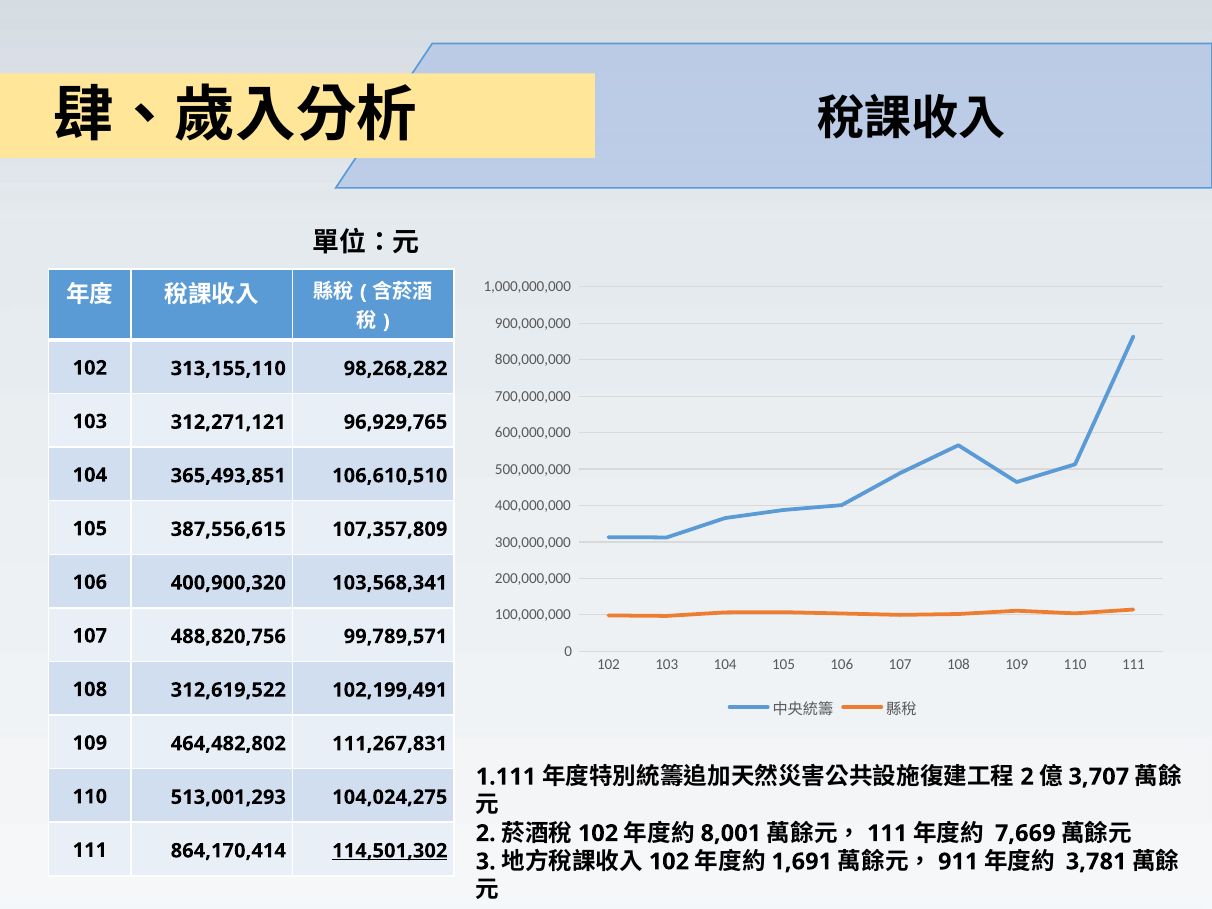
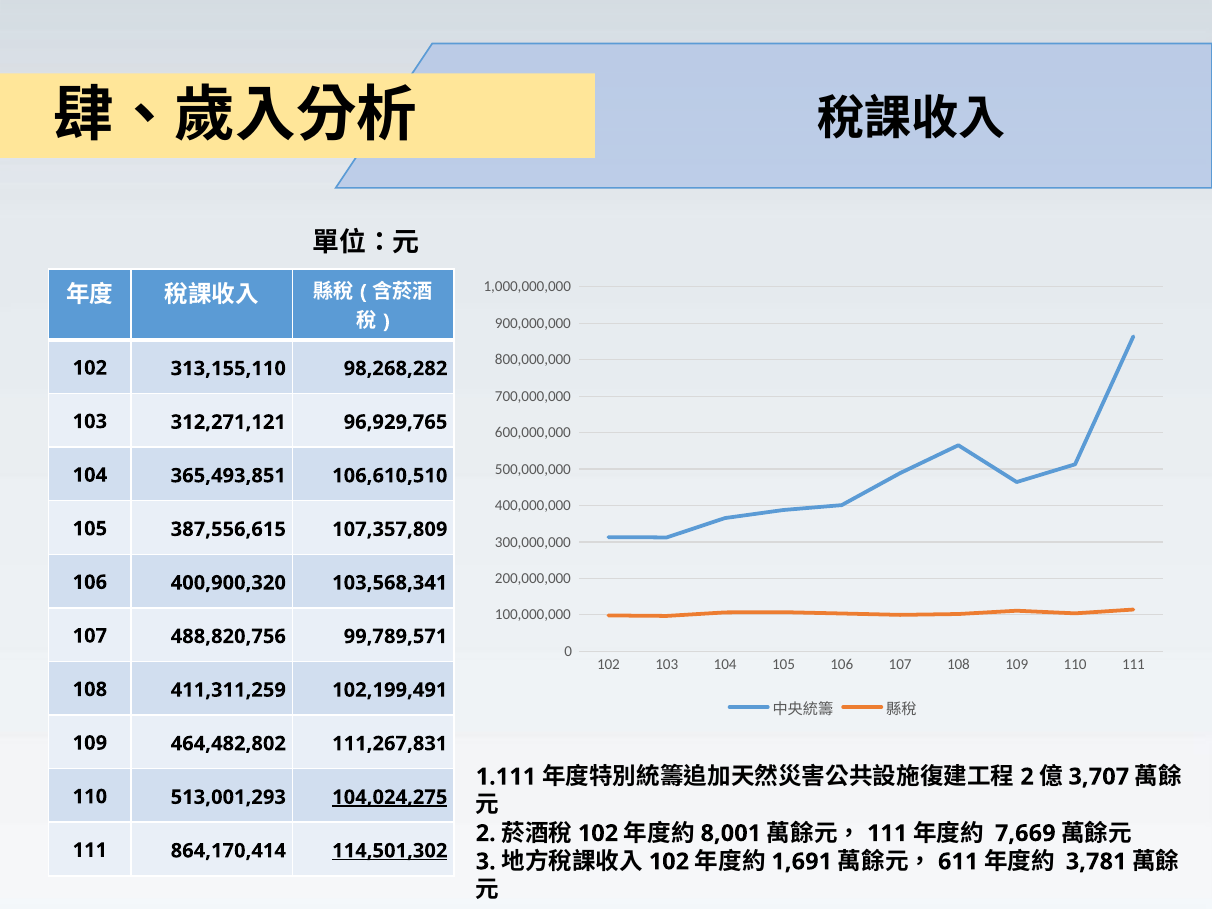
312,619,522: 312,619,522 -> 411,311,259 (228, 690)
104,024,275 underline: none -> present (390, 797)
911: 911 -> 611 (958, 862)
